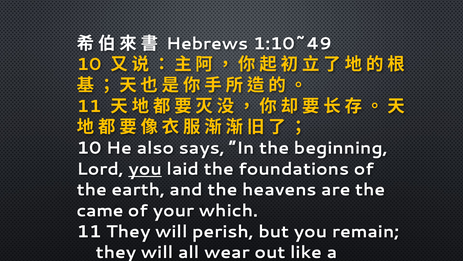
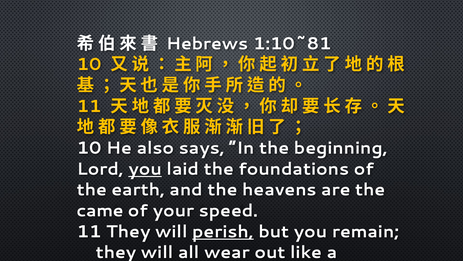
1:10~49: 1:10~49 -> 1:10~81 (292, 44)
which: which -> speed (228, 210)
perish underline: none -> present (223, 231)
